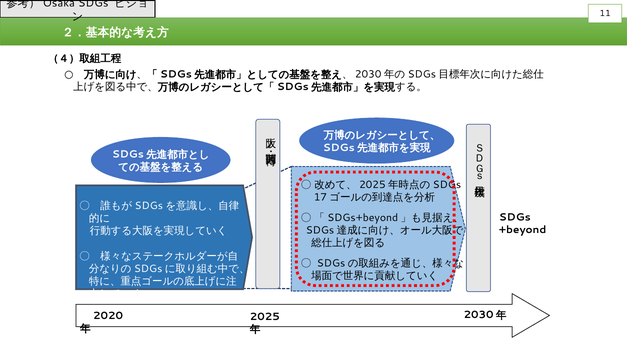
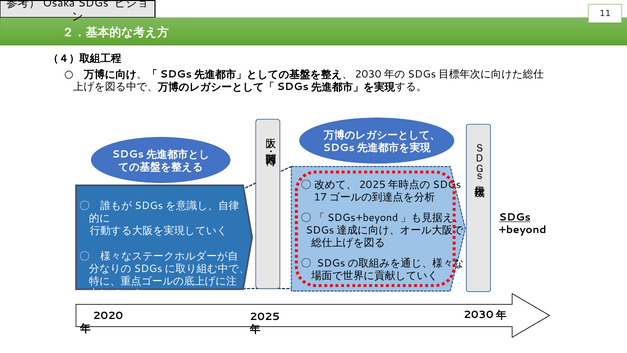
SDGs underline: none -> present (515, 217)
